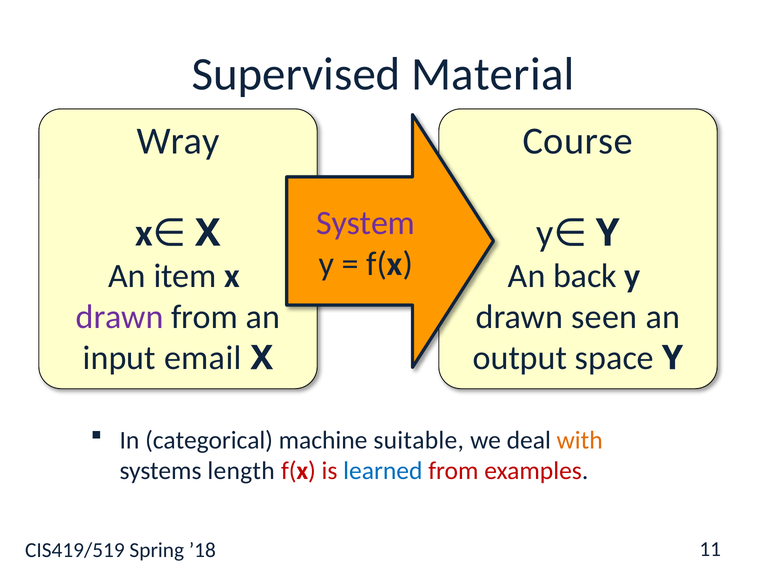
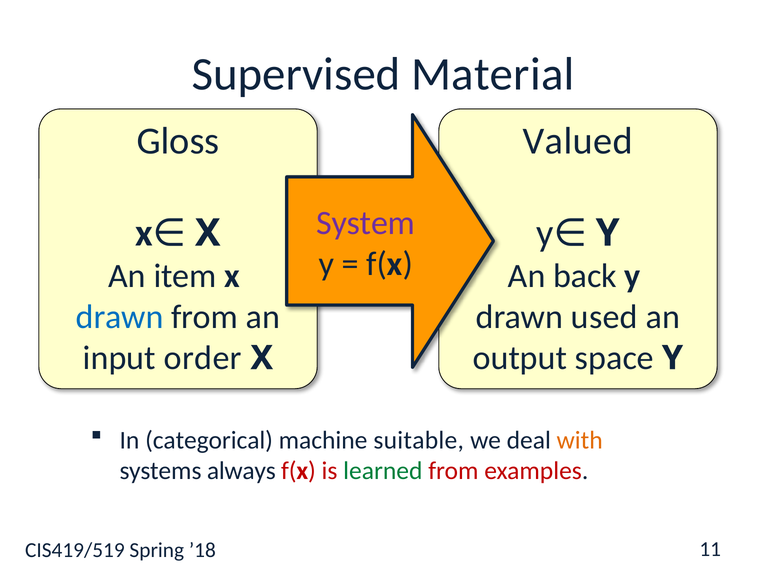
Wray: Wray -> Gloss (178, 141)
Course: Course -> Valued (578, 141)
drawn colour: purple -> blue (120, 317)
seen: seen -> used (604, 317)
email: email -> order (203, 358)
length: length -> always (241, 471)
learned colour: blue -> green (383, 471)
